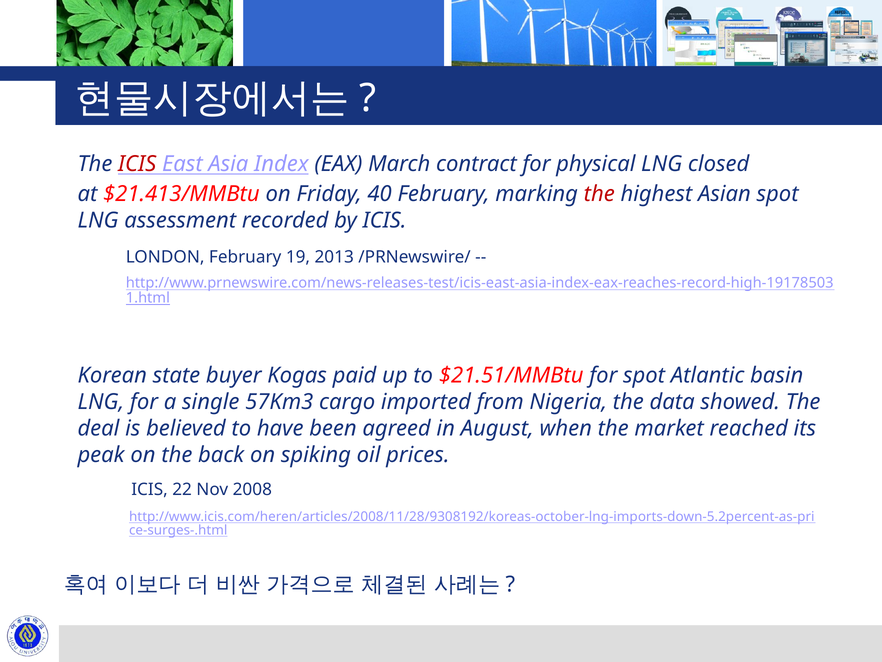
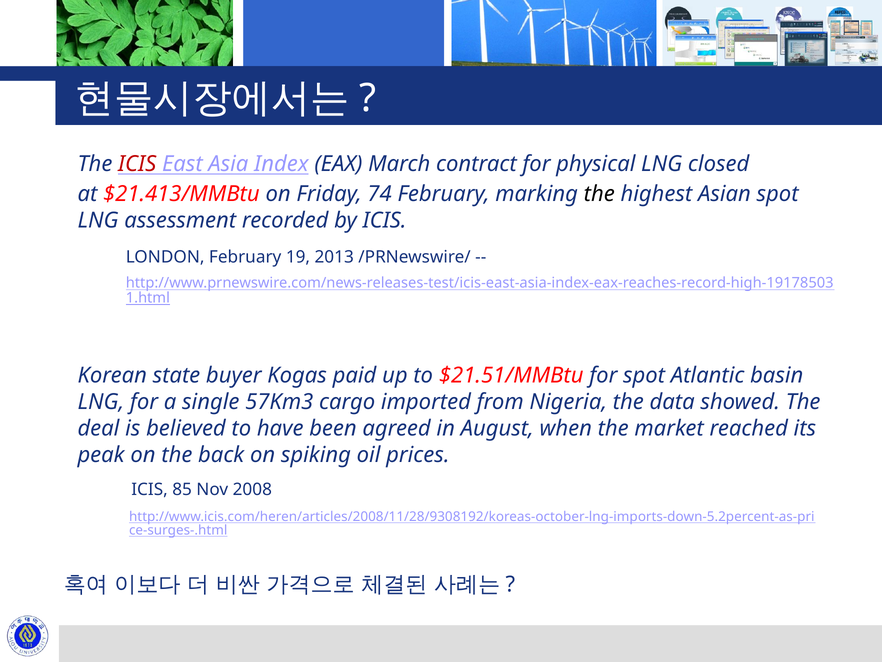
40: 40 -> 74 (380, 194)
the colour: red -> black (599, 194)
22: 22 -> 85 (182, 489)
